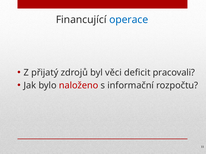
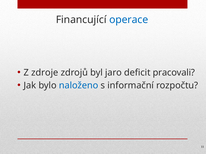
přijatý: přijatý -> zdroje (45, 73)
věci: věci -> jaro (113, 73)
naloženo colour: red -> blue (79, 86)
